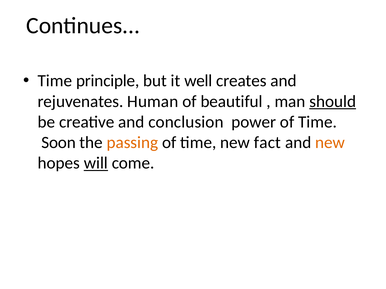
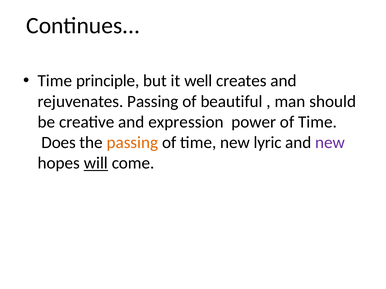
rejuvenates Human: Human -> Passing (153, 102)
should underline: present -> none (333, 102)
conclusion: conclusion -> expression (186, 122)
Soon: Soon -> Does (59, 143)
fact: fact -> lyric (268, 143)
new colour: orange -> purple (330, 143)
